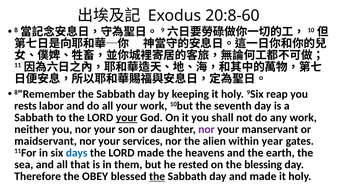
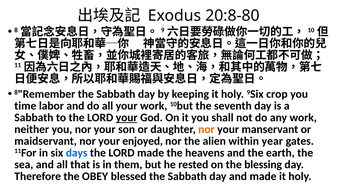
20:8-60: 20:8-60 -> 20:8-80 (232, 16)
reap: reap -> crop (277, 94)
rests: rests -> time (25, 106)
nor colour: purple -> orange (206, 129)
services: services -> enjoyed (143, 141)
the underline: present -> none (157, 176)
